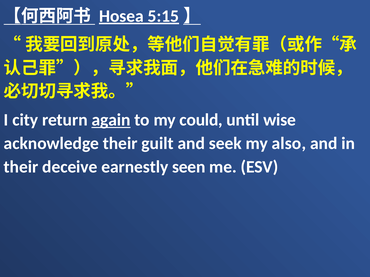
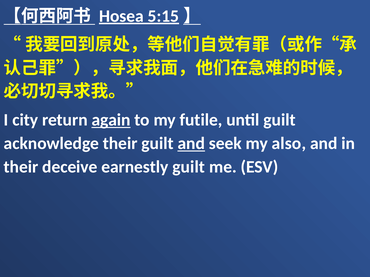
could: could -> futile (201, 120)
until wise: wise -> guilt (279, 120)
and underline: none -> present (191, 144)
earnestly seen: seen -> guilt (189, 167)
